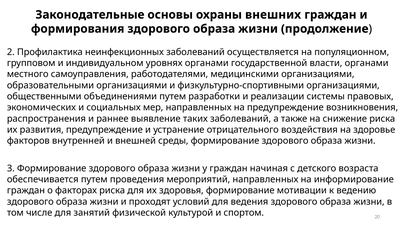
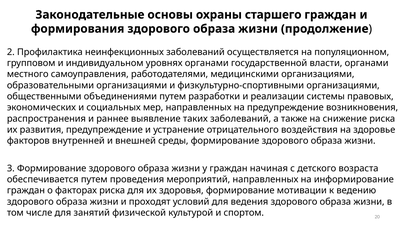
внешних: внешних -> старшего (273, 15)
